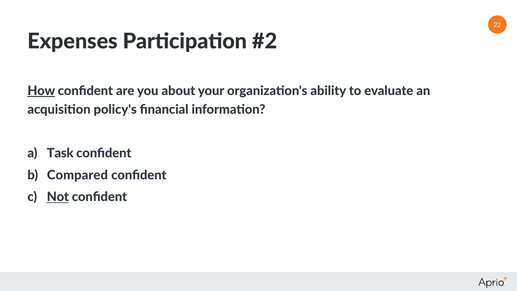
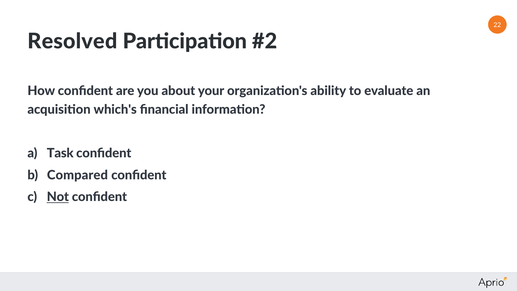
Expenses: Expenses -> Resolved (72, 41)
How underline: present -> none (41, 91)
policy's: policy's -> which's (115, 109)
